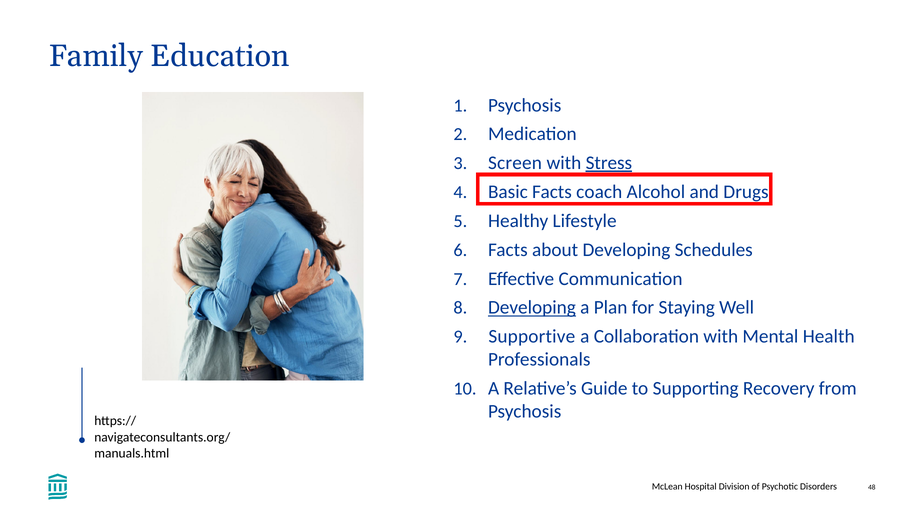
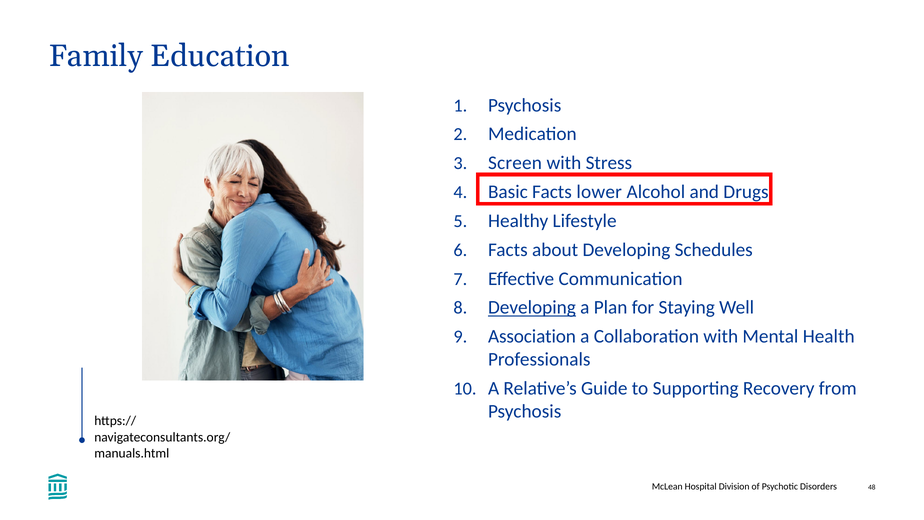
Stress underline: present -> none (609, 163)
coach: coach -> lower (599, 192)
Supportive: Supportive -> Association (532, 336)
